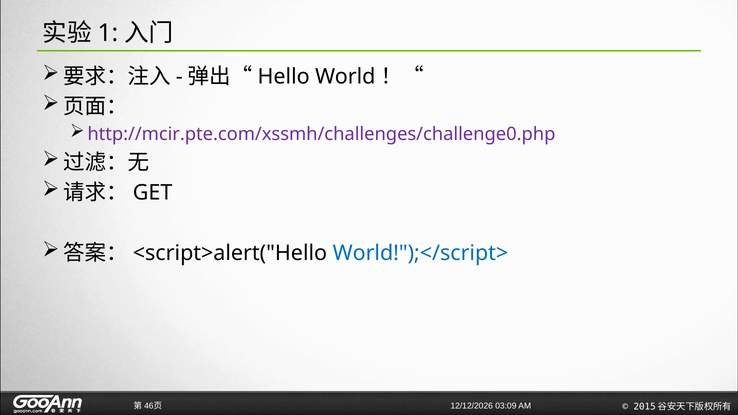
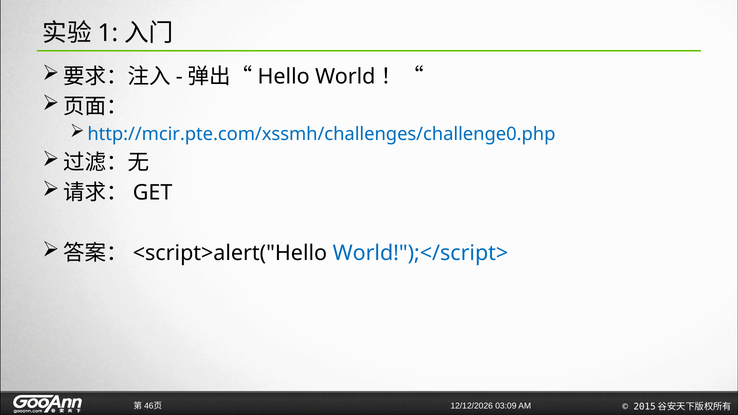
http://mcir.pte.com/xssmh/challenges/challenge0.php colour: purple -> blue (321, 134)
